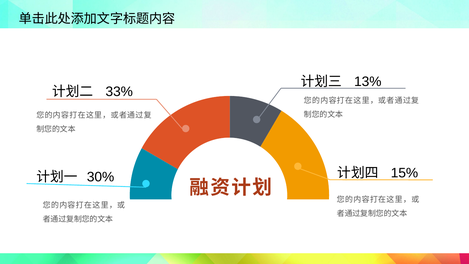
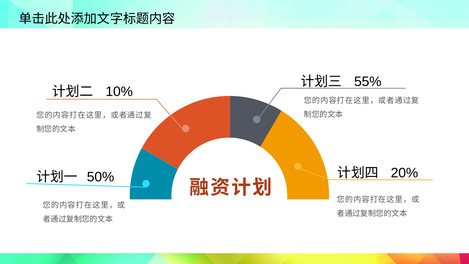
13%: 13% -> 55% (368, 82)
33%: 33% -> 10% (119, 91)
15%: 15% -> 20% (404, 173)
30%: 30% -> 50% (101, 177)
